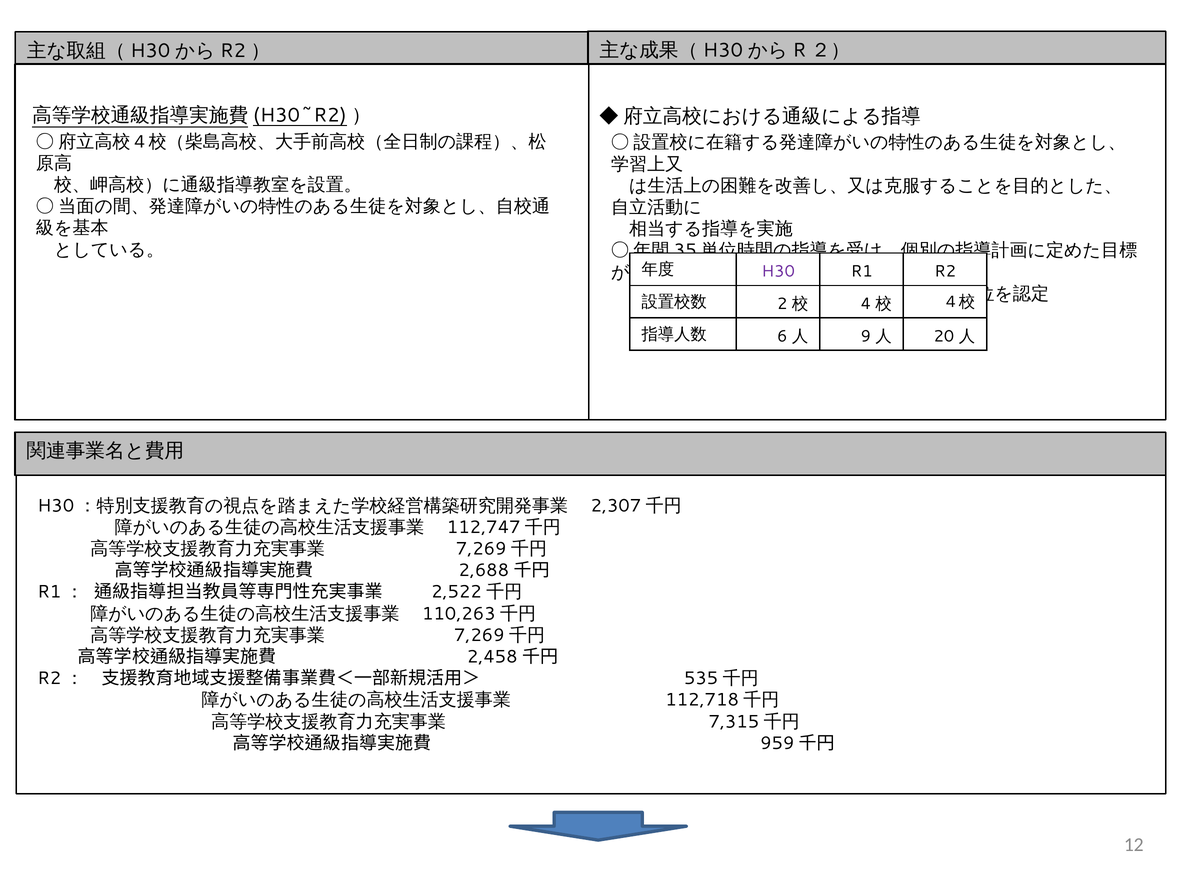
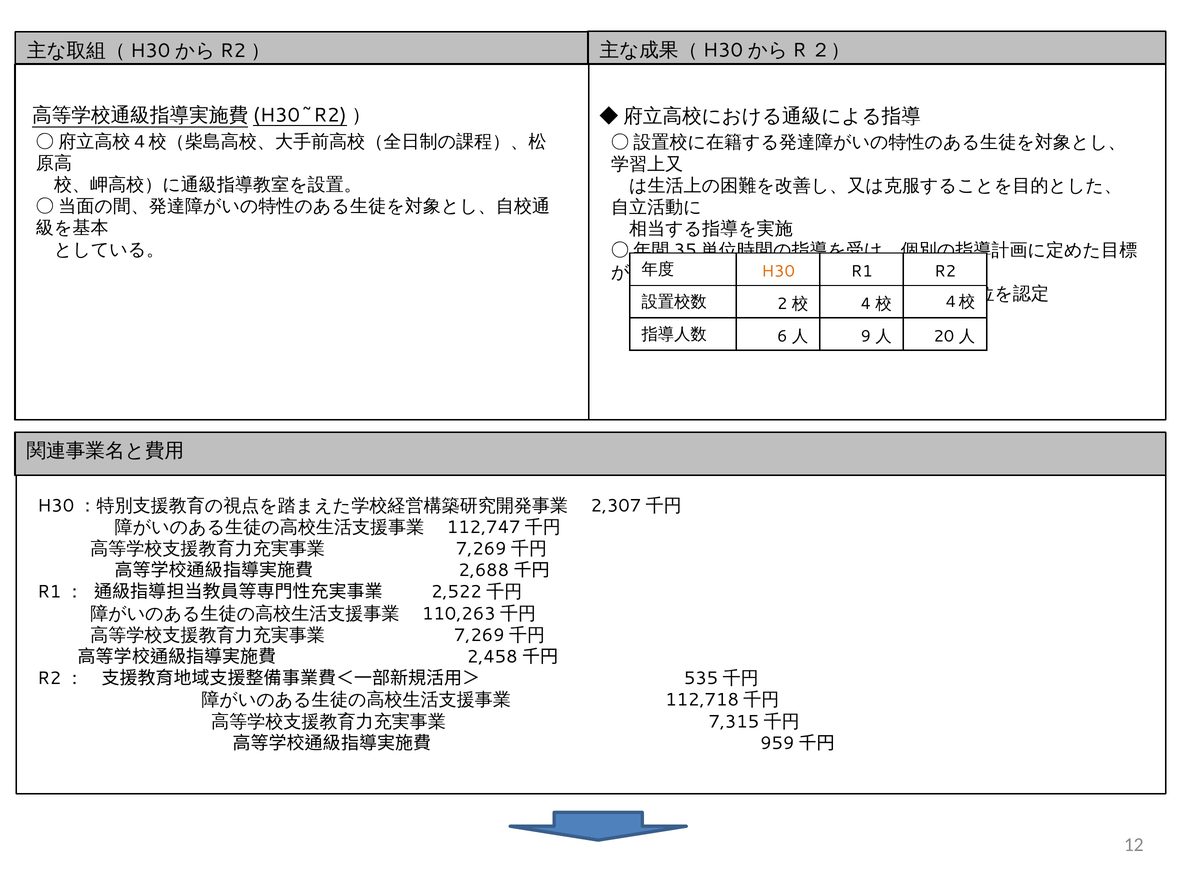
H30 colour: purple -> orange (778, 272)
